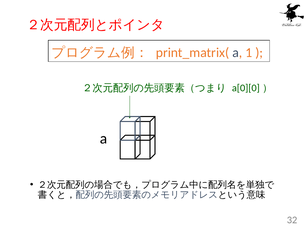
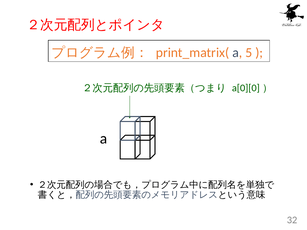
1: 1 -> 5 (249, 53)
